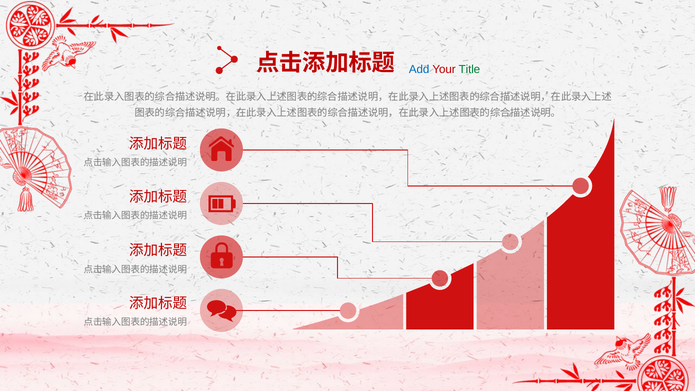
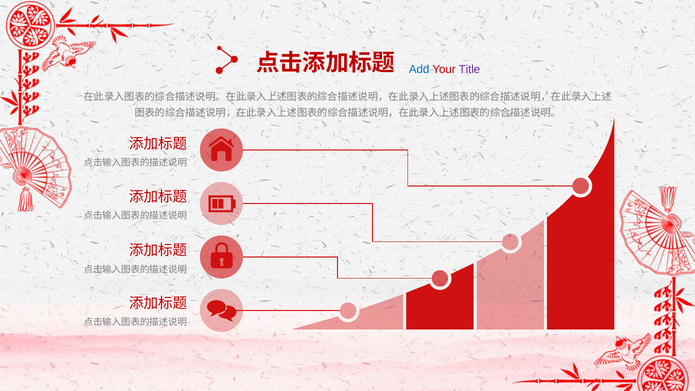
Title colour: green -> purple (469, 69)
